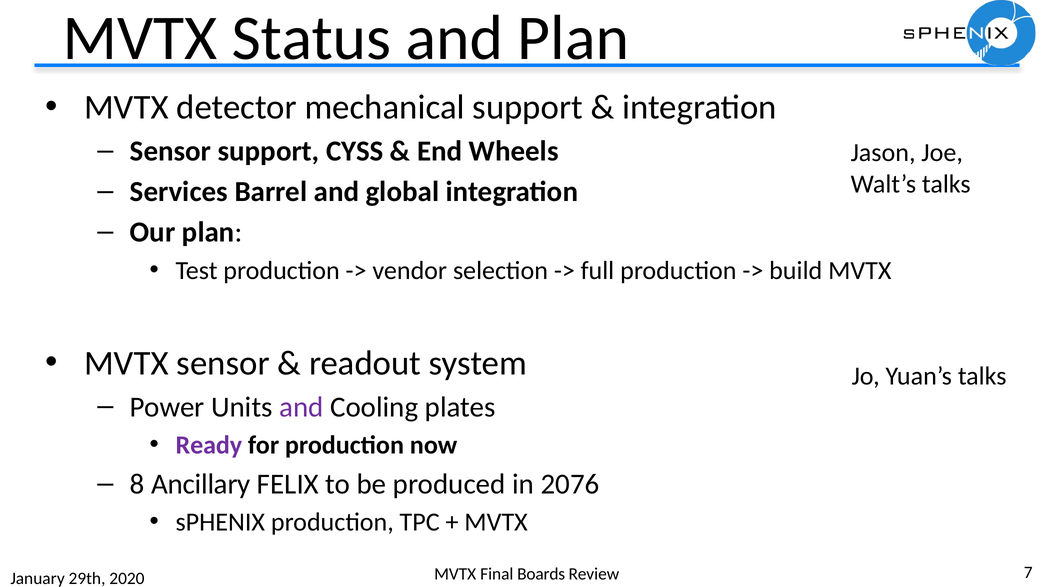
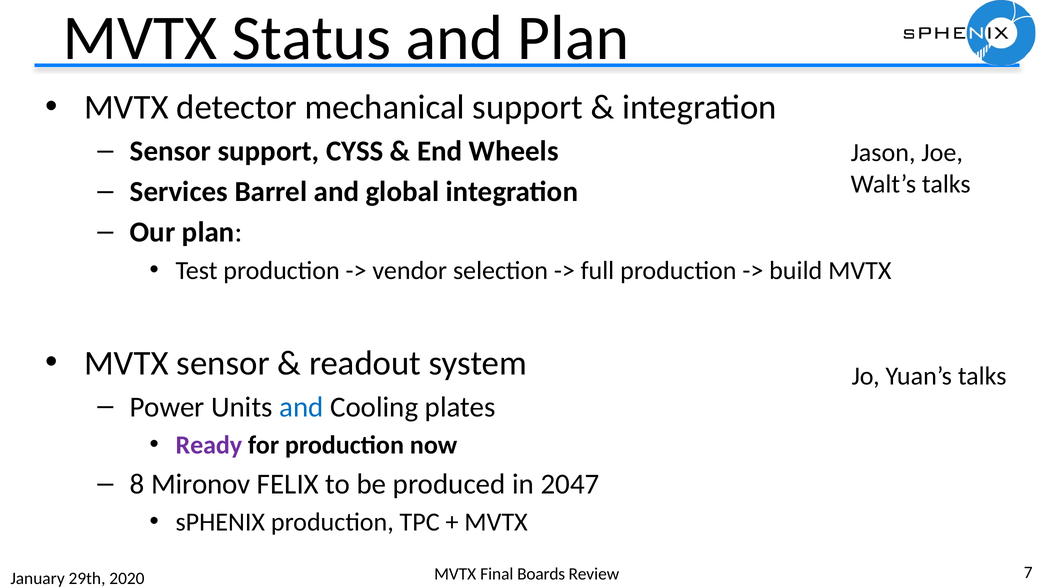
and colour: purple -> blue (301, 407)
Ancillary: Ancillary -> Mironov (201, 484)
2076: 2076 -> 2047 (570, 484)
